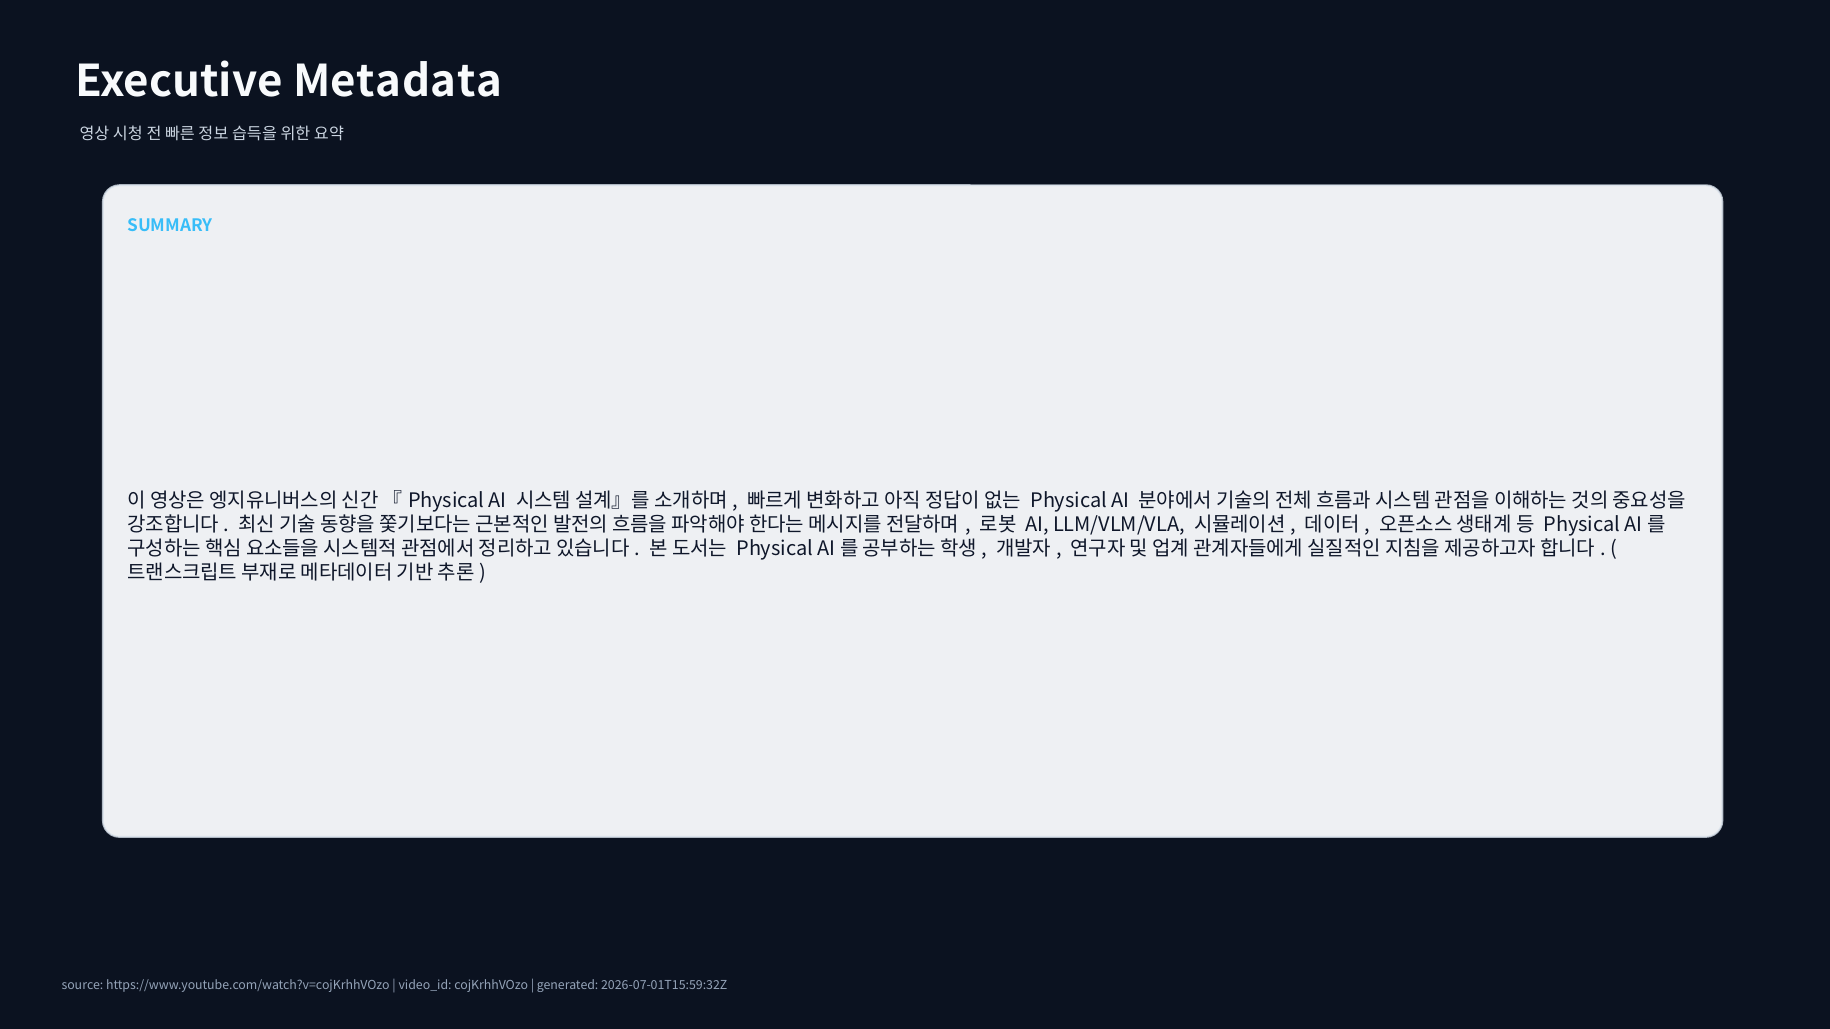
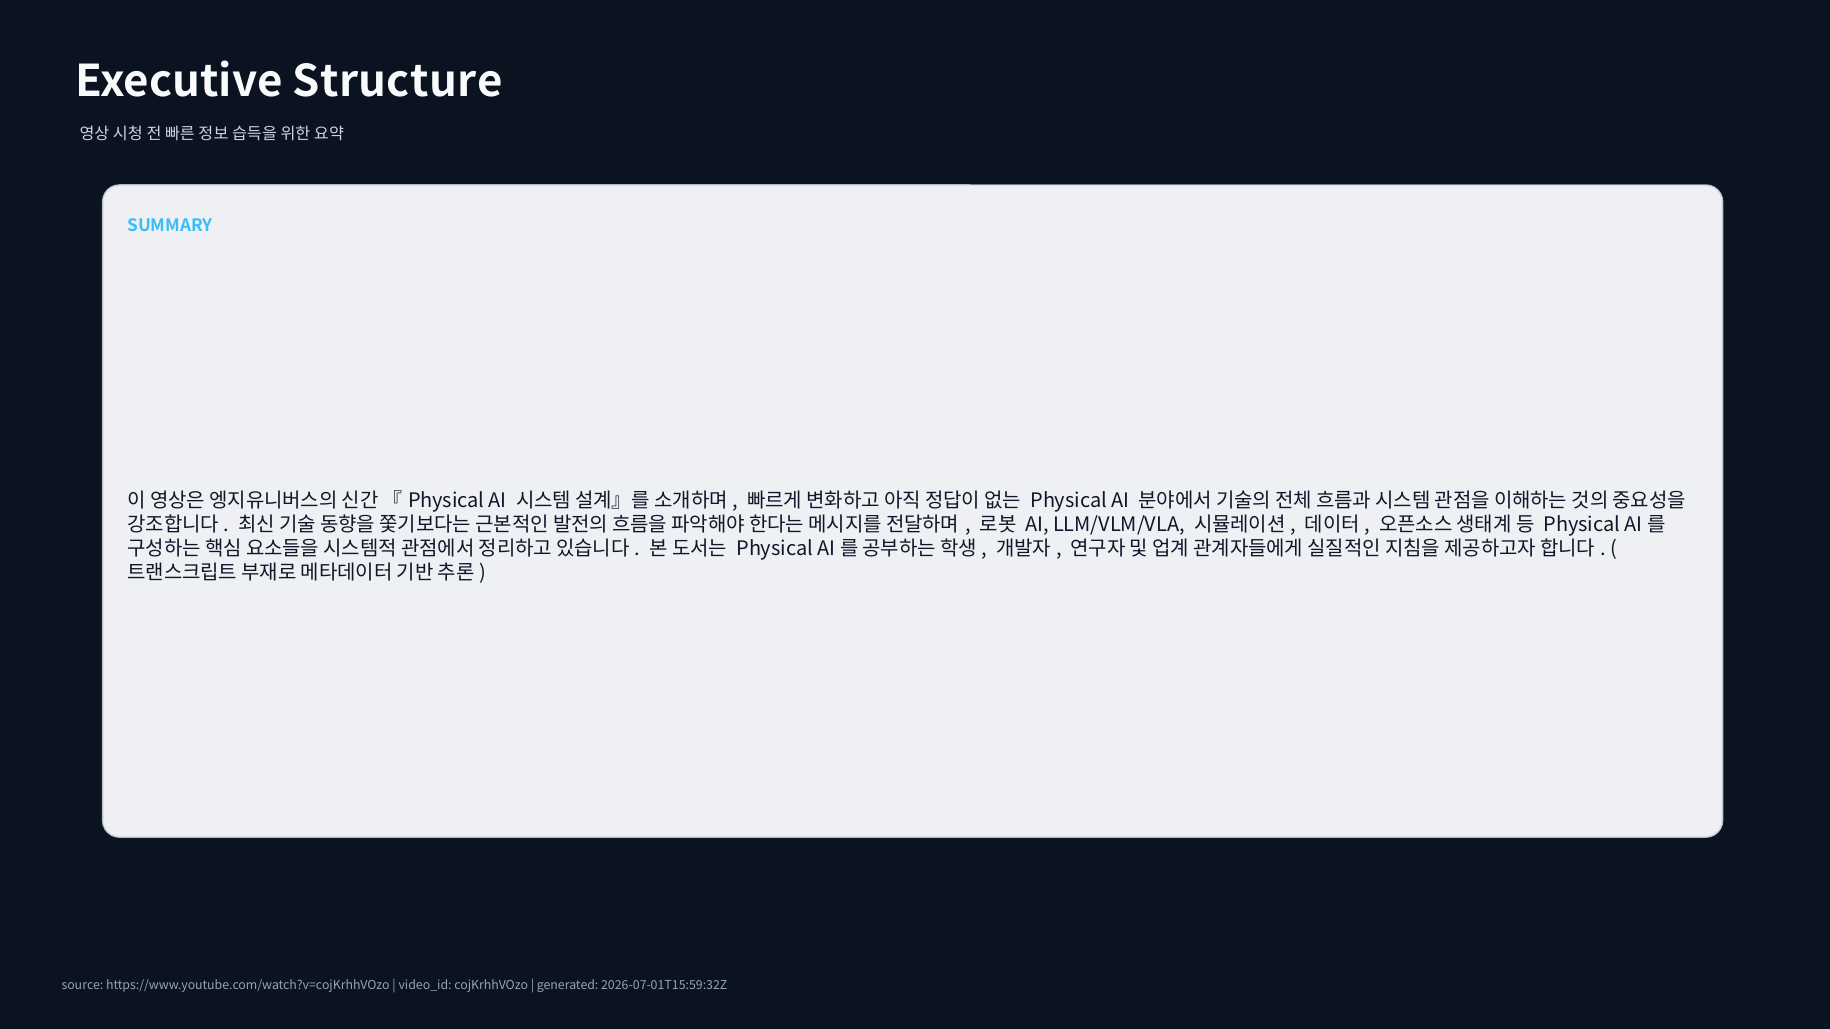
Metadata: Metadata -> Structure (398, 82)
